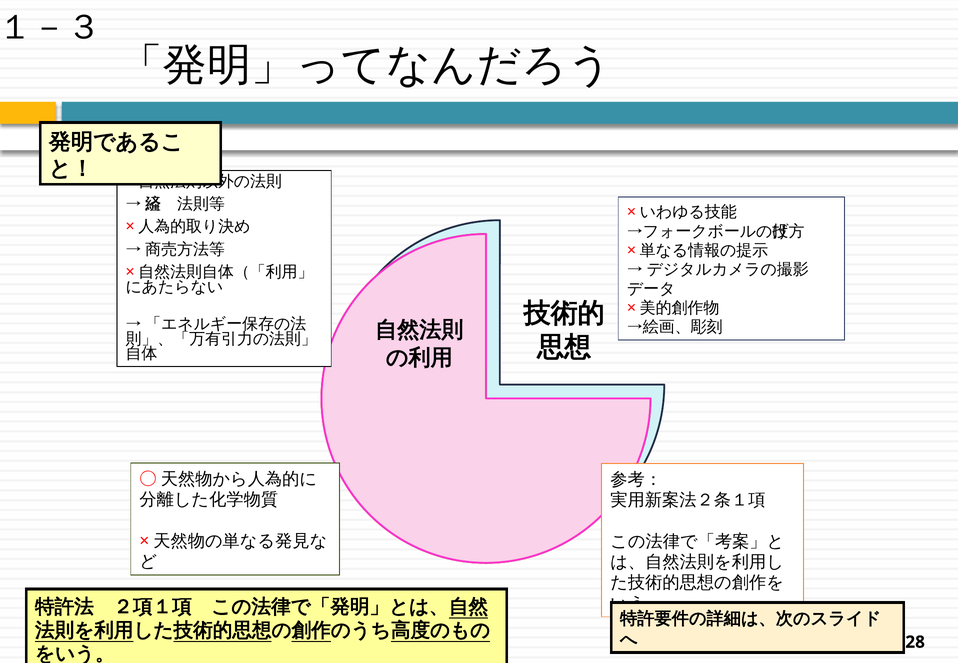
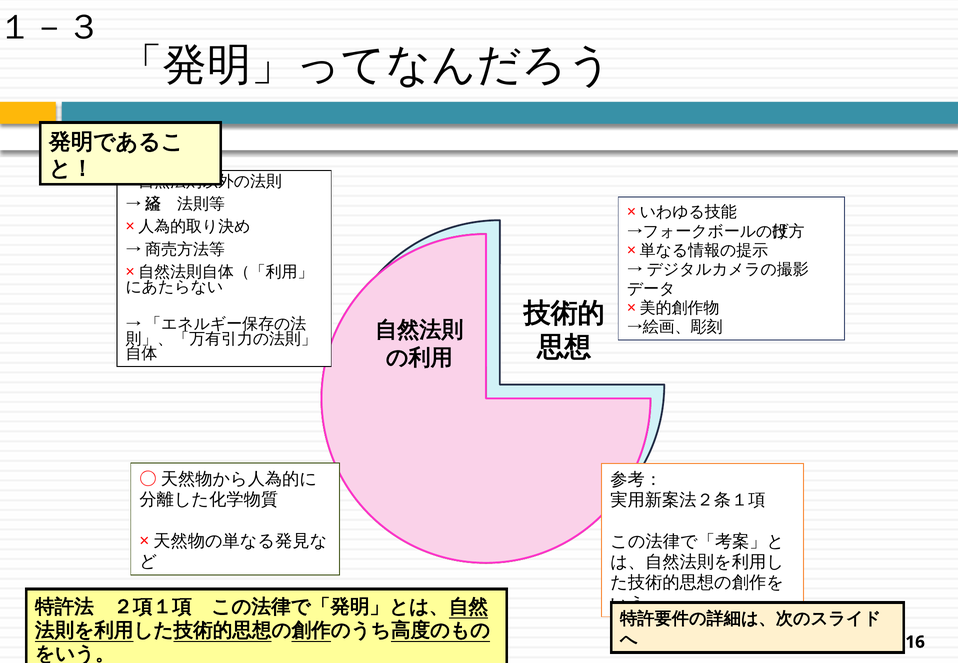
28: 28 -> 16 (915, 642)
